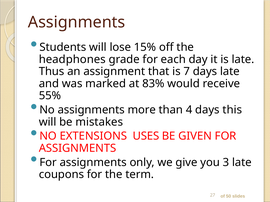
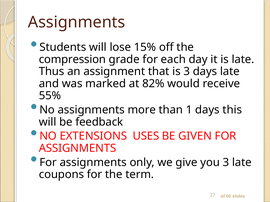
headphones: headphones -> compression (72, 59)
is 7: 7 -> 3 (187, 72)
83%: 83% -> 82% (153, 84)
4: 4 -> 1 (189, 110)
mistakes: mistakes -> feedback (99, 122)
